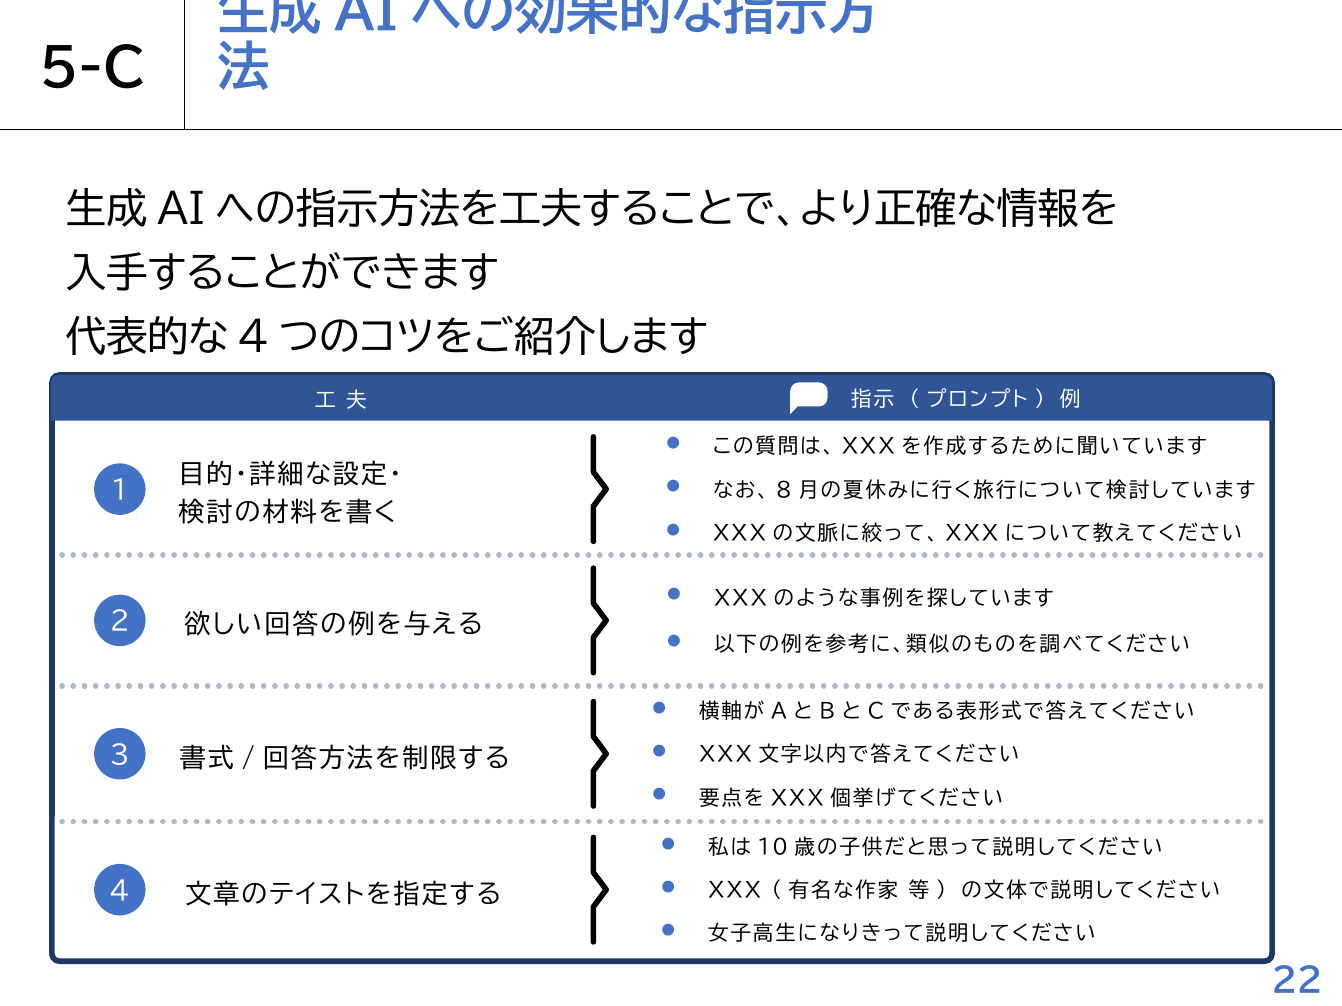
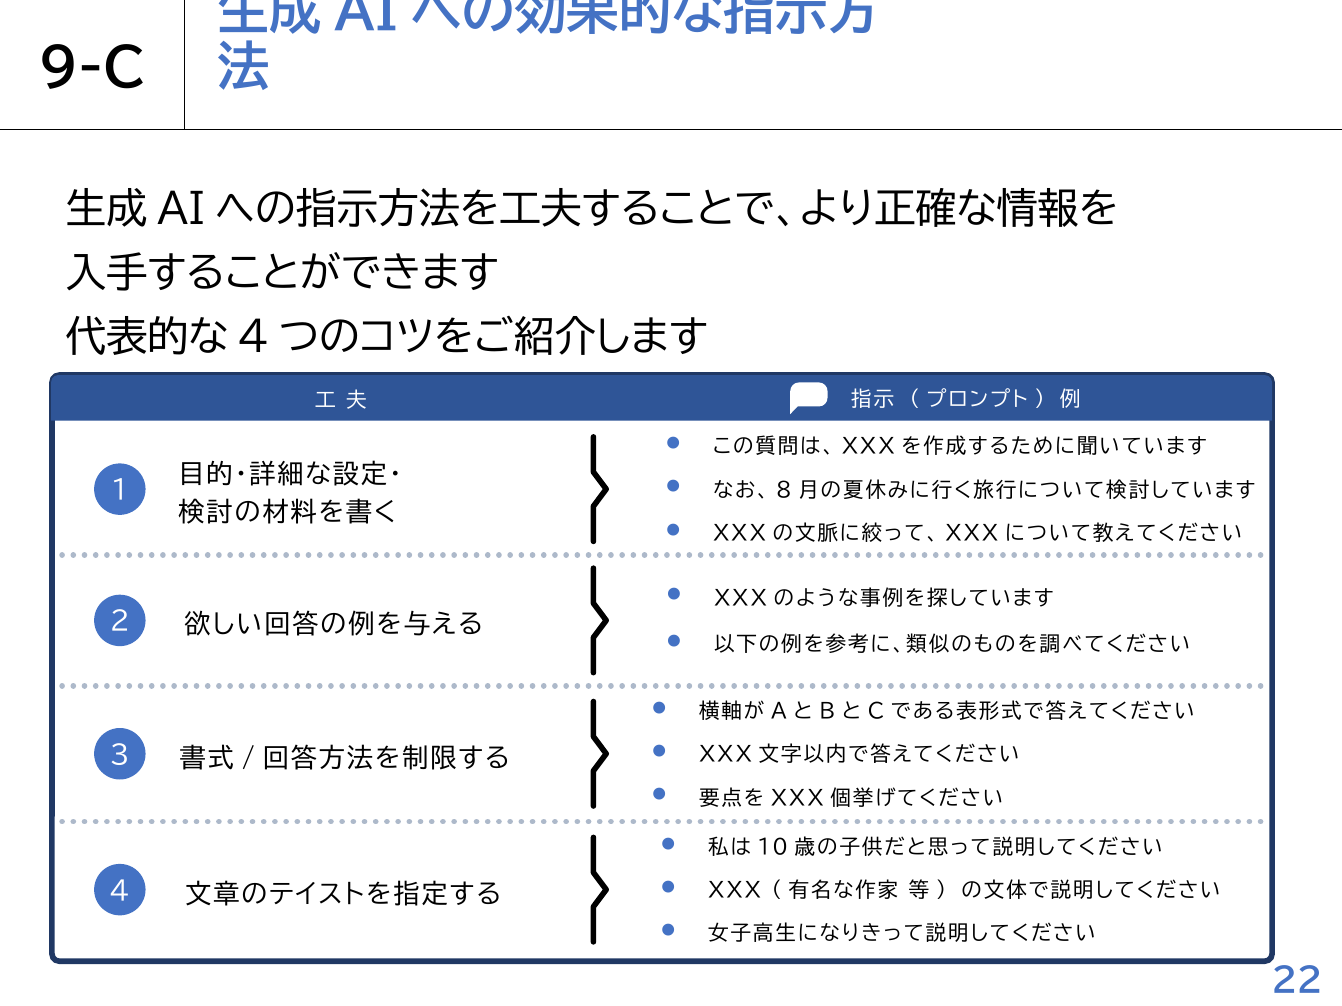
5-C: 5-C -> 9-C (92, 69)
